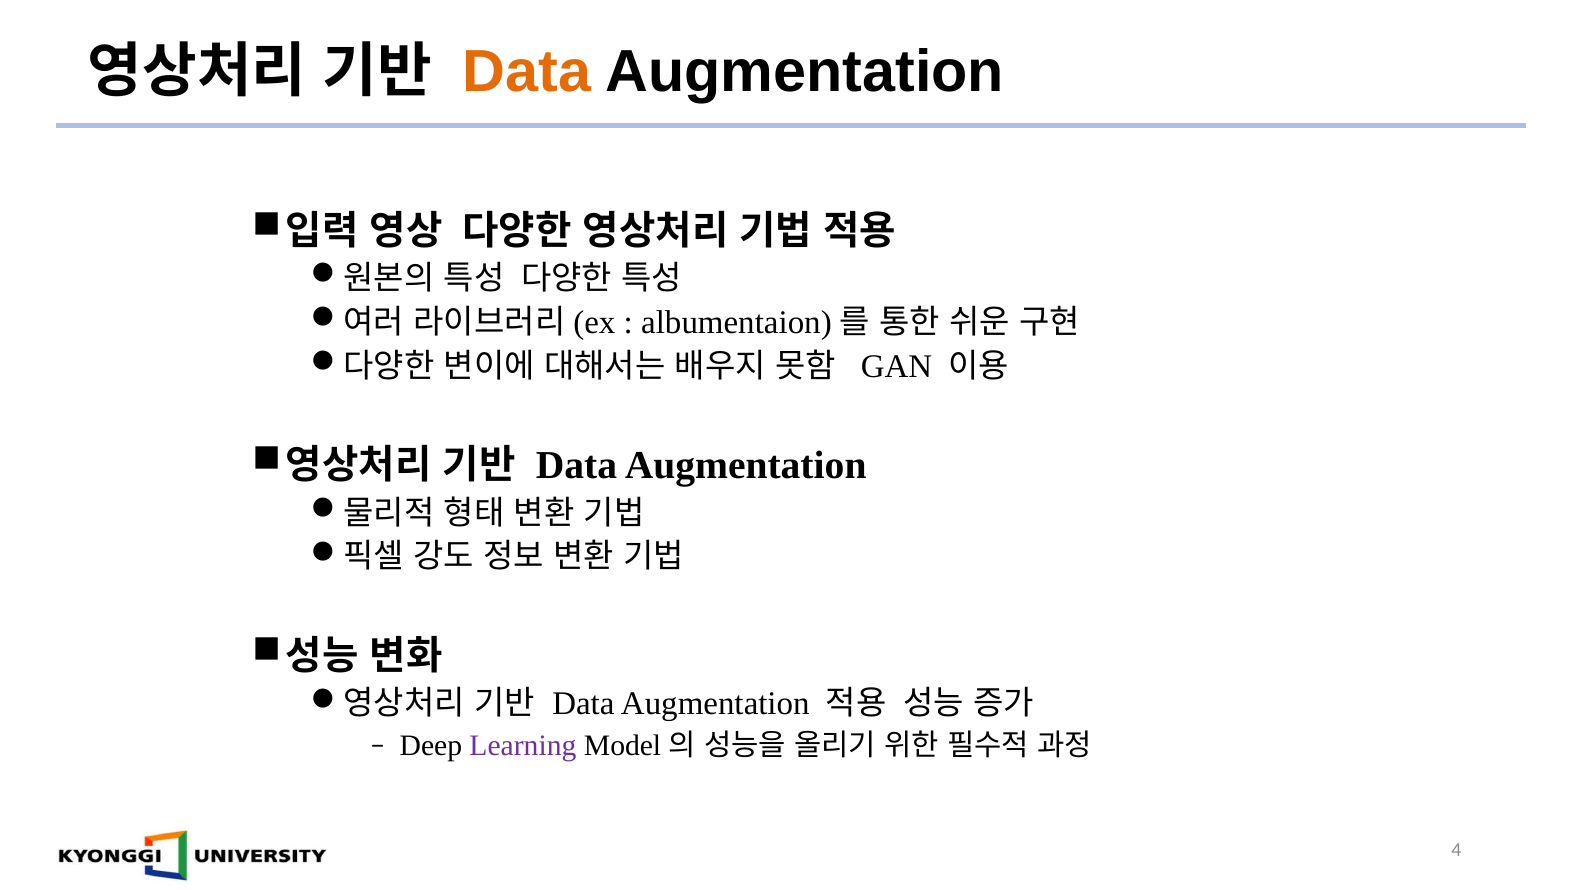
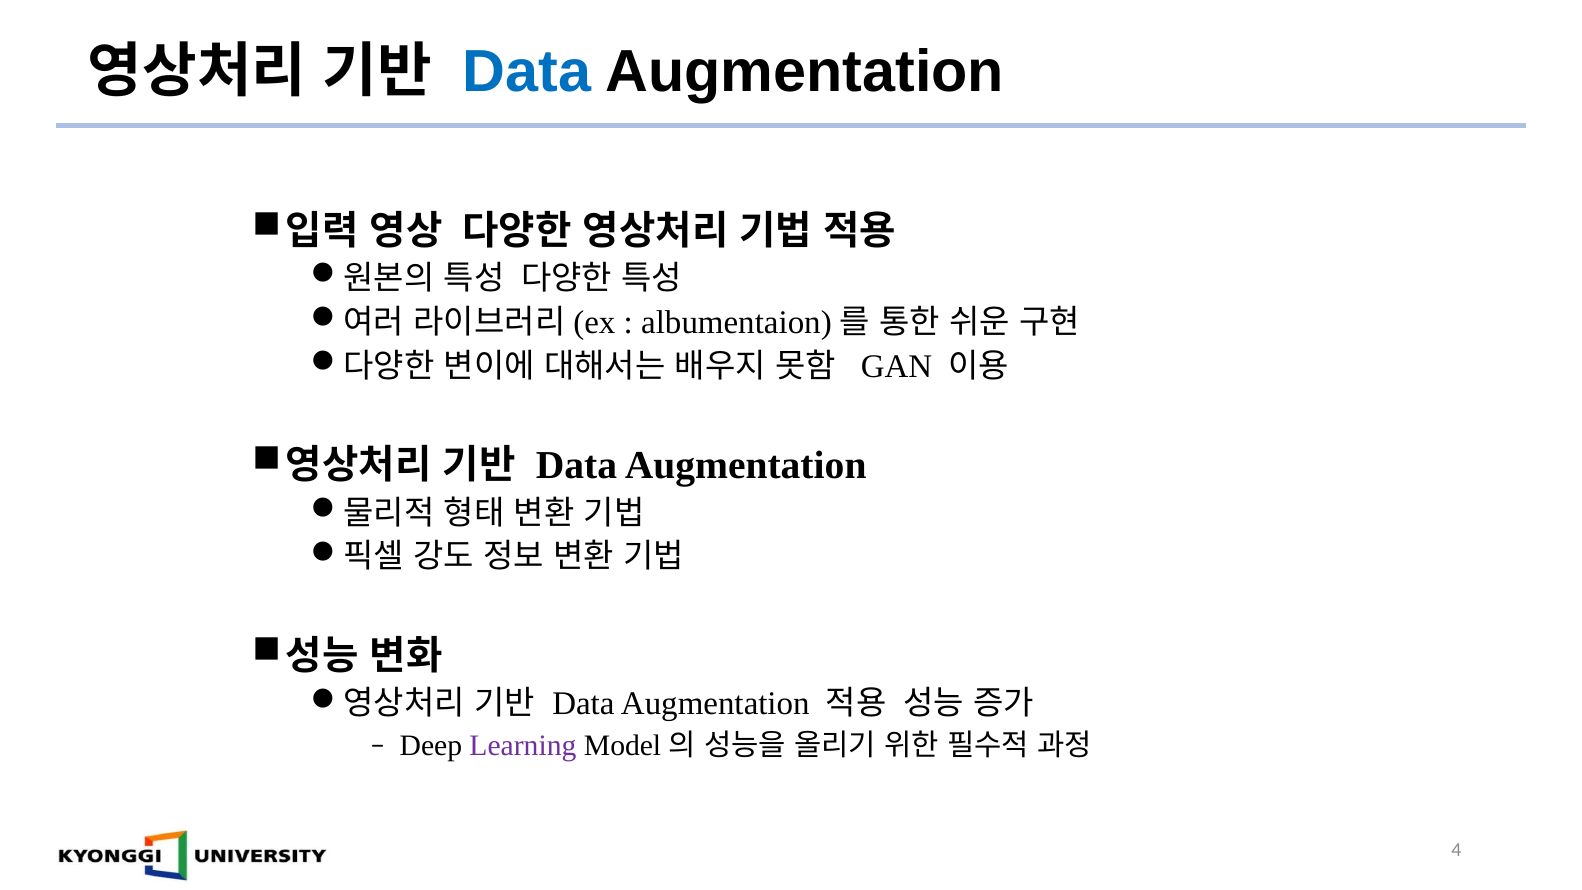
Data colour: orange -> blue (527, 72)
